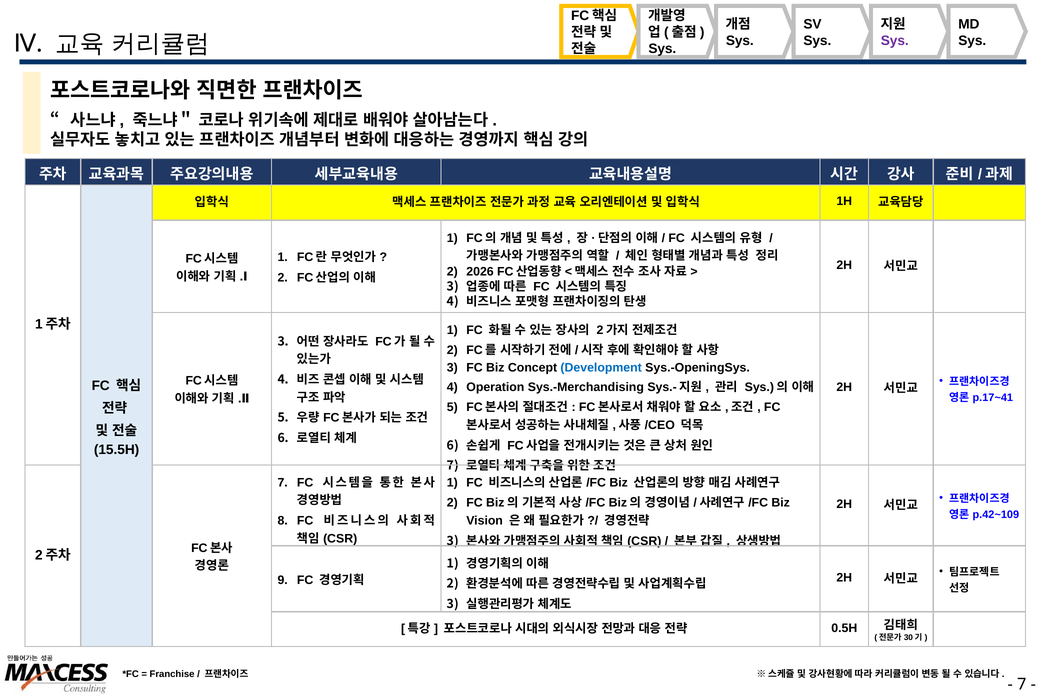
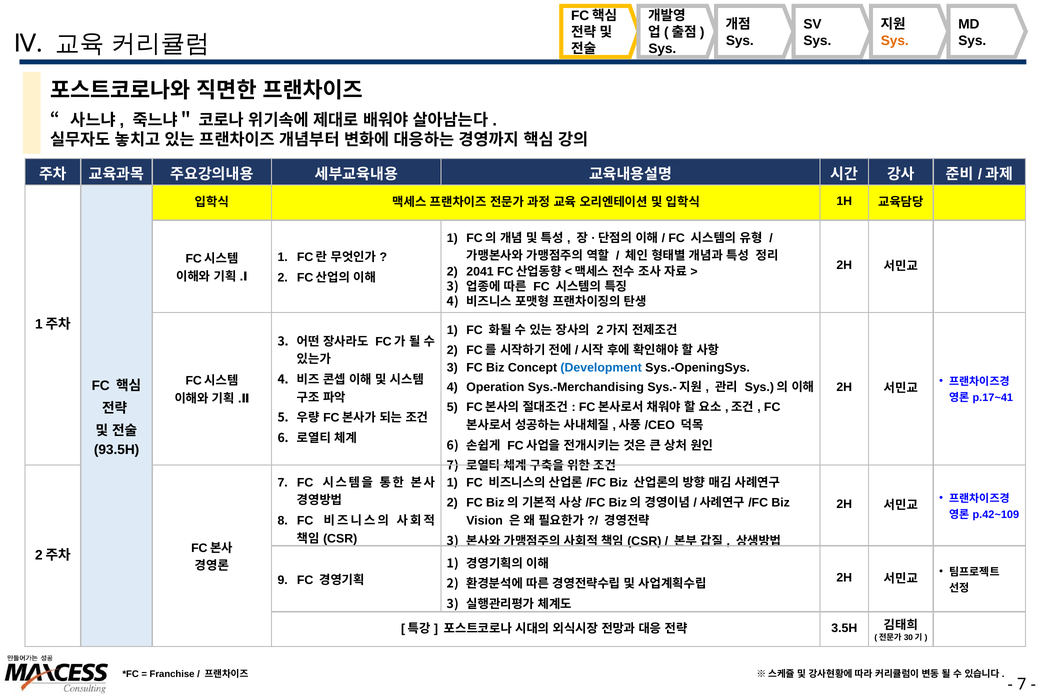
Sys colour: purple -> orange (895, 41)
2026: 2026 -> 2041 (480, 272)
15.5H: 15.5H -> 93.5H (117, 449)
0.5H: 0.5H -> 3.5H (844, 628)
